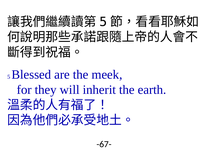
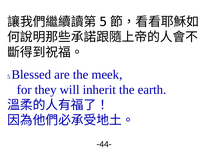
-67-: -67- -> -44- (104, 144)
